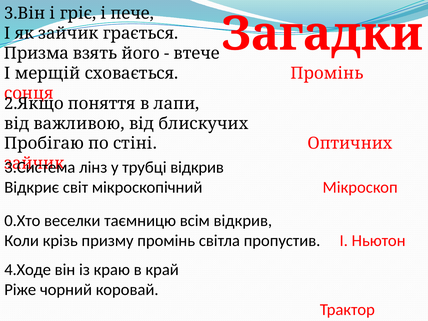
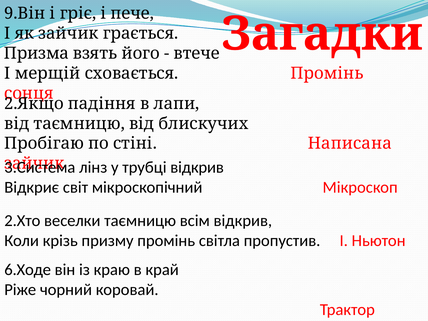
3.Він: 3.Він -> 9.Він (25, 13)
поняття: поняття -> падіння (102, 104)
від важливою: важливою -> таємницю (79, 124)
Оптичних: Оптичних -> Написана (350, 143)
0.Хто: 0.Хто -> 2.Хто (22, 221)
4.Ходе: 4.Ходе -> 6.Ходе (28, 270)
